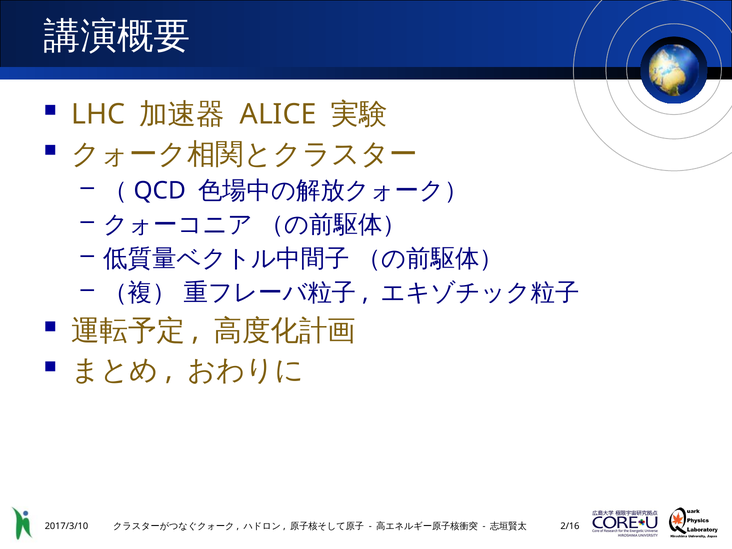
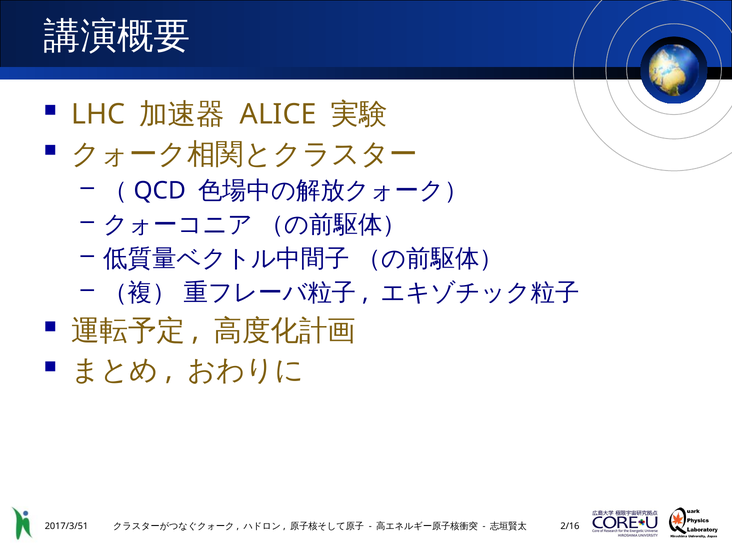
2017/3/10: 2017/3/10 -> 2017/3/51 (66, 526)
